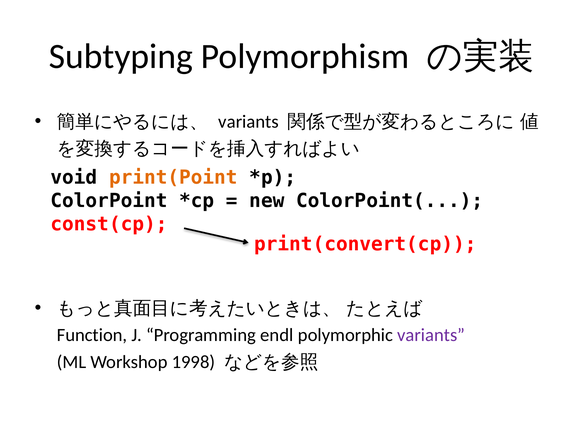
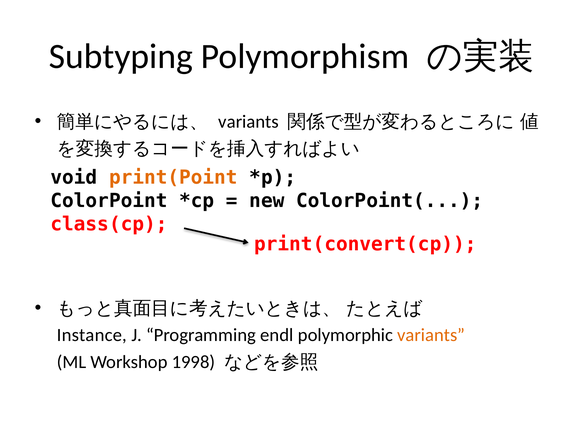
const(cp: const(cp -> class(cp (109, 224)
Function: Function -> Instance (92, 335)
variants colour: purple -> orange (431, 335)
